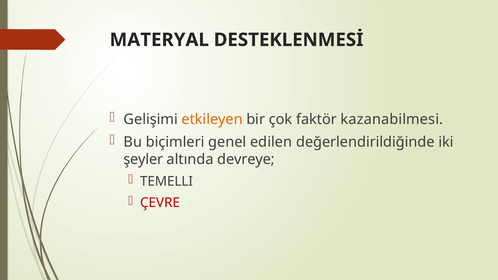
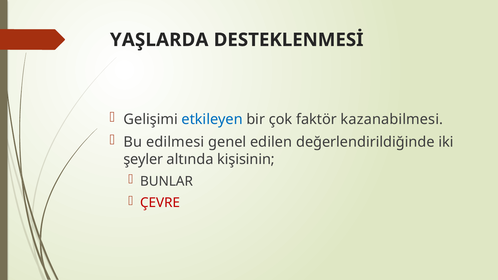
MATERYAL: MATERYAL -> YAŞLARDA (159, 40)
etkileyen colour: orange -> blue (212, 120)
biçimleri: biçimleri -> edilmesi (175, 142)
devreye: devreye -> kişisinin (246, 160)
TEMELLI: TEMELLI -> BUNLAR (166, 181)
